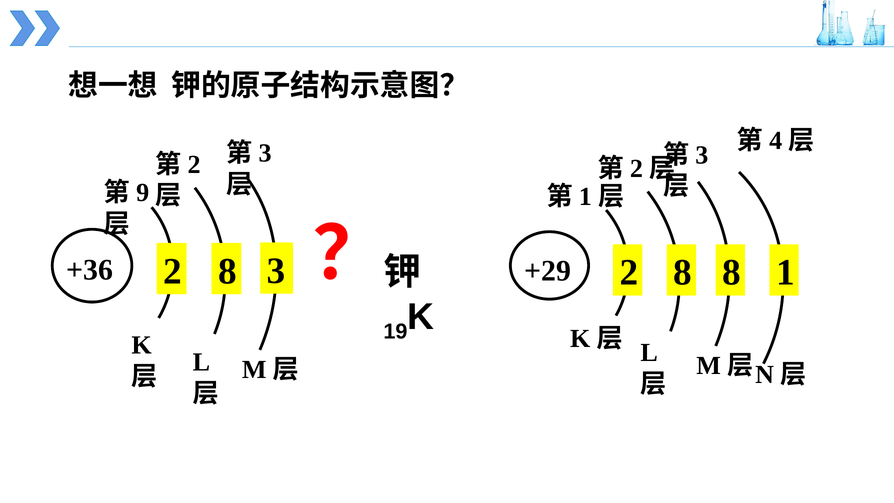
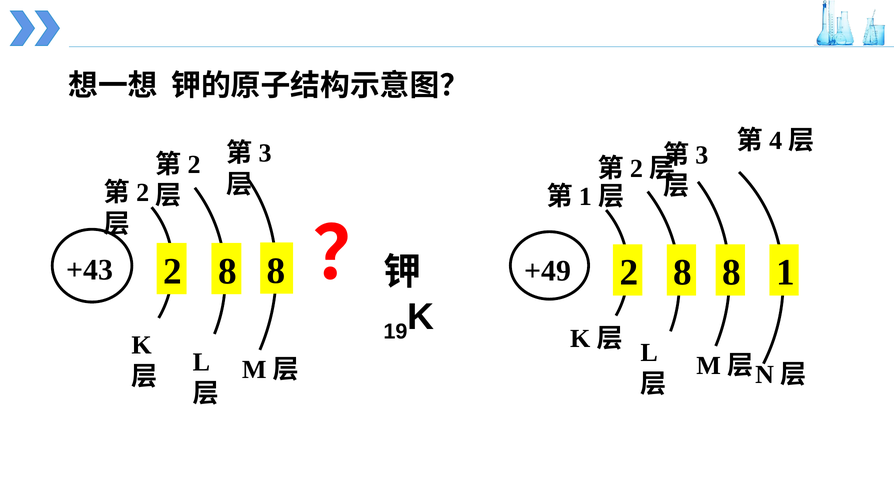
9: 9 -> 2 (143, 193)
3: 3 -> 8 (276, 271)
+36: +36 -> +43 (90, 270)
+29: +29 -> +49 (548, 271)
